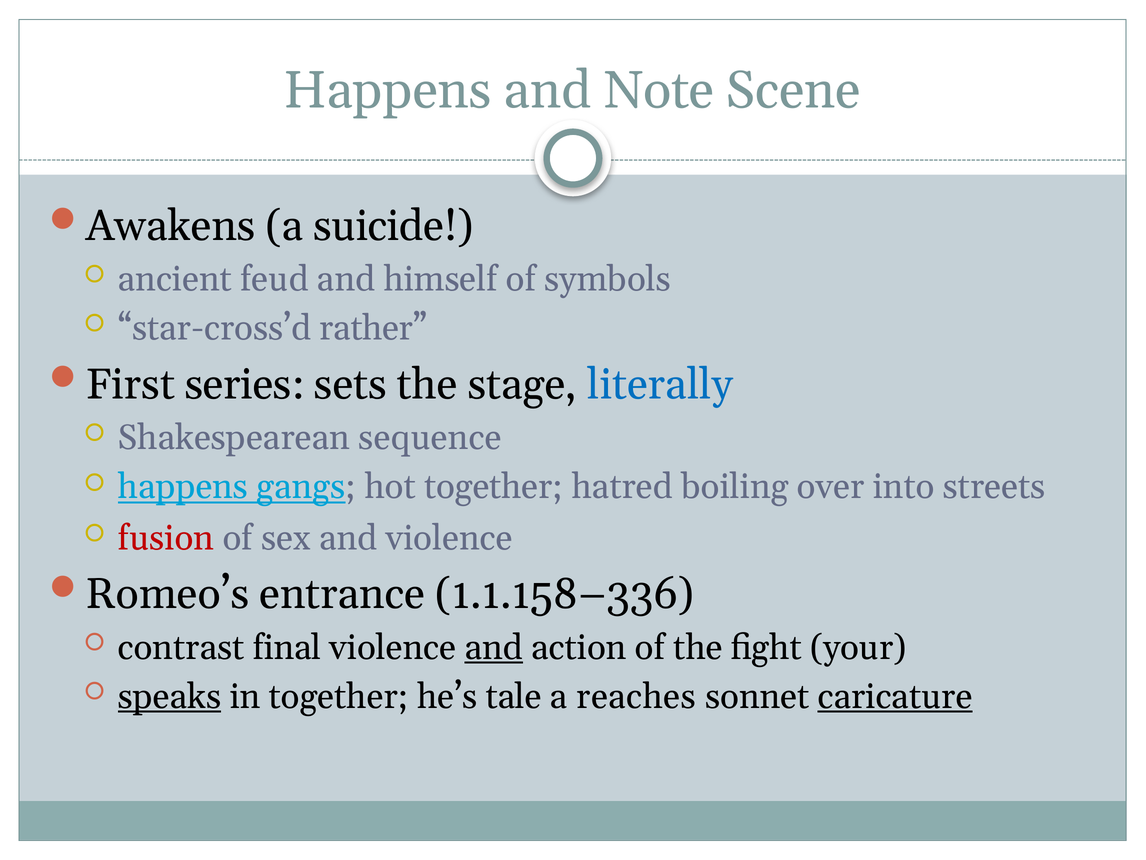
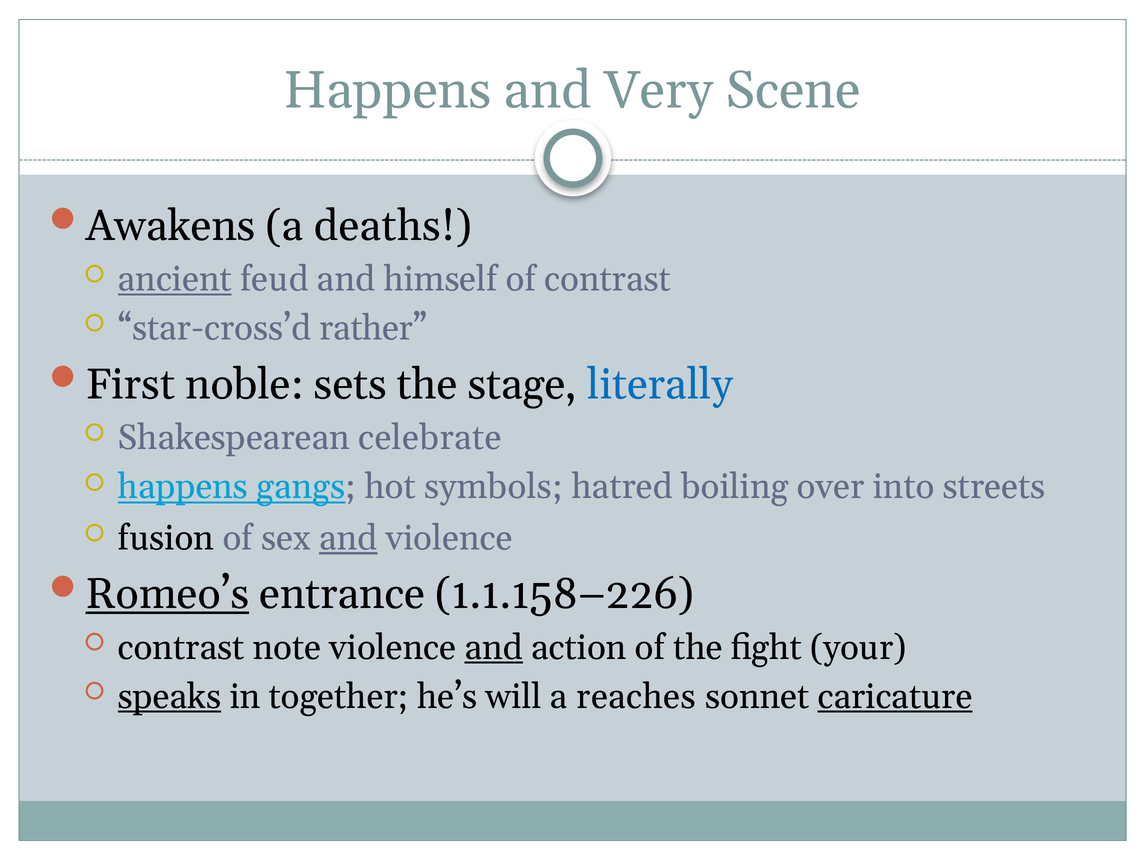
Note: Note -> Very (659, 90)
suicide: suicide -> deaths (393, 226)
ancient underline: none -> present (175, 279)
of symbols: symbols -> contrast (608, 279)
series: series -> noble (245, 384)
sequence: sequence -> celebrate (430, 437)
hot together: together -> symbols (494, 486)
fusion colour: red -> black (166, 538)
and underline: none -> present (348, 538)
Romeo’s underline: none -> present (167, 594)
1.1.158–336: 1.1.158–336 -> 1.1.158–226 (565, 594)
final: final -> note (287, 647)
tale: tale -> will (514, 696)
